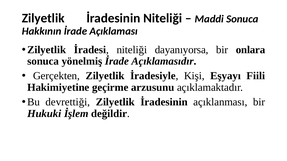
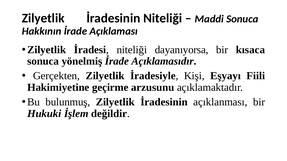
onlara: onlara -> kısaca (250, 50)
devrettiği: devrettiği -> bulunmuş (68, 102)
